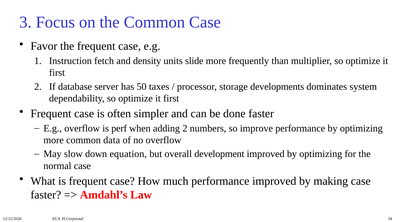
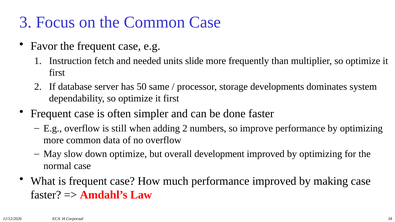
density: density -> needed (147, 61)
taxes: taxes -> same (159, 87)
perf: perf -> still (119, 128)
down equation: equation -> optimize (128, 154)
